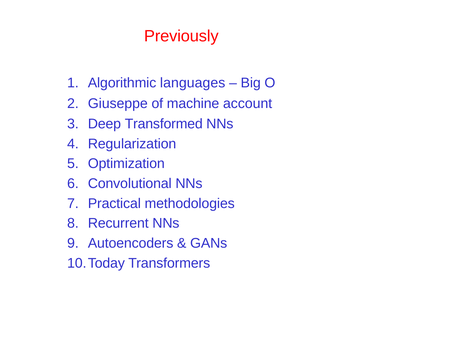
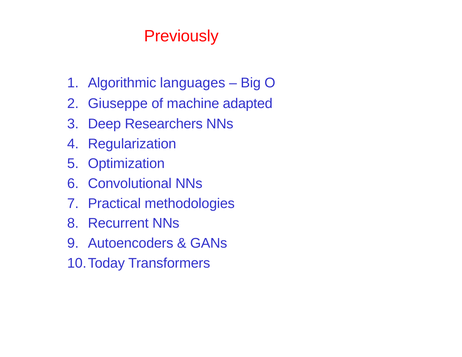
account: account -> adapted (248, 103)
Transformed: Transformed -> Researchers (164, 124)
